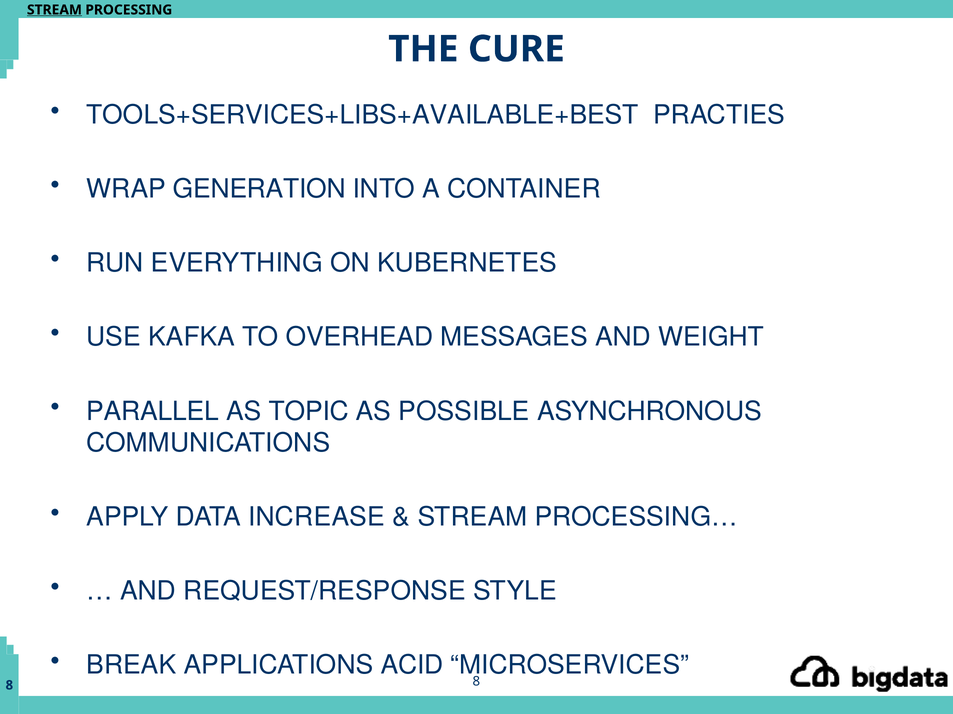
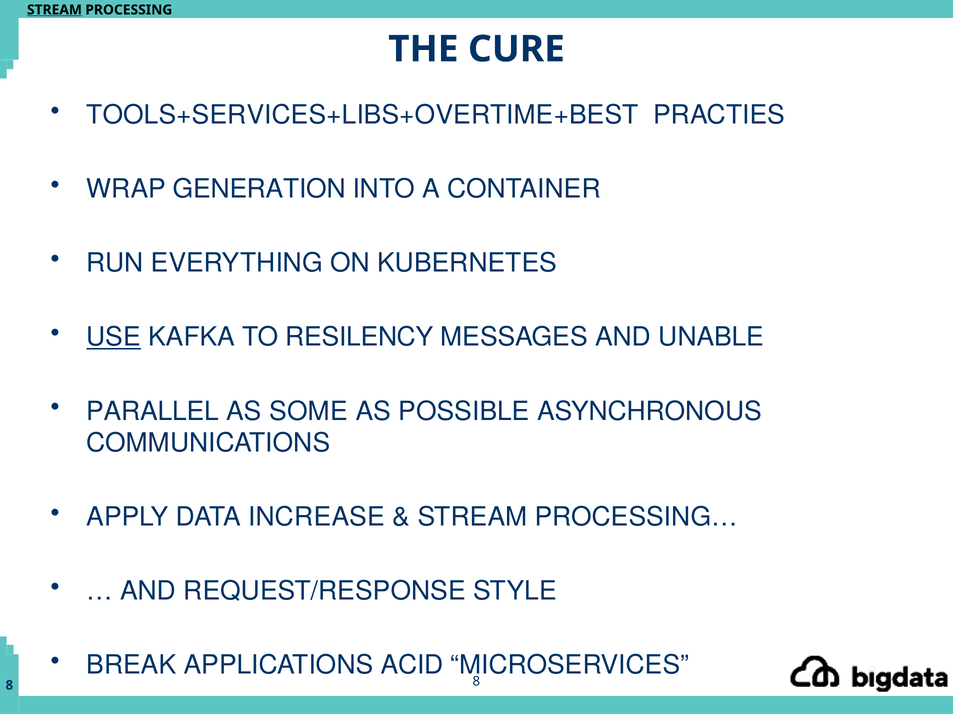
TOOLS+SERVICES+LIBS+AVAILABLE+BEST: TOOLS+SERVICES+LIBS+AVAILABLE+BEST -> TOOLS+SERVICES+LIBS+OVERTIME+BEST (362, 115)
USE underline: none -> present (114, 338)
OVERHEAD: OVERHEAD -> RESILENCY (359, 338)
WEIGHT: WEIGHT -> UNABLE (711, 338)
TOPIC: TOPIC -> SOME (309, 412)
